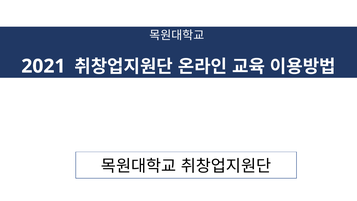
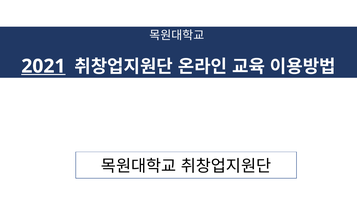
2021 underline: none -> present (43, 66)
